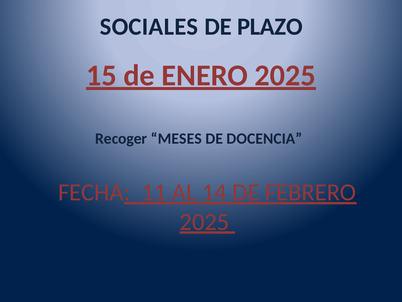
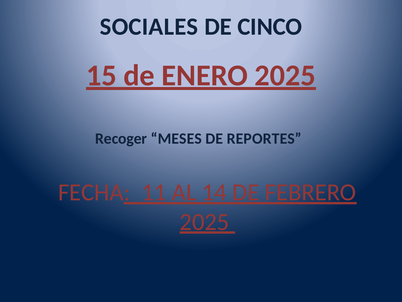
PLAZO: PLAZO -> CINCO (270, 27)
DOCENCIA: DOCENCIA -> REPORTES (264, 138)
